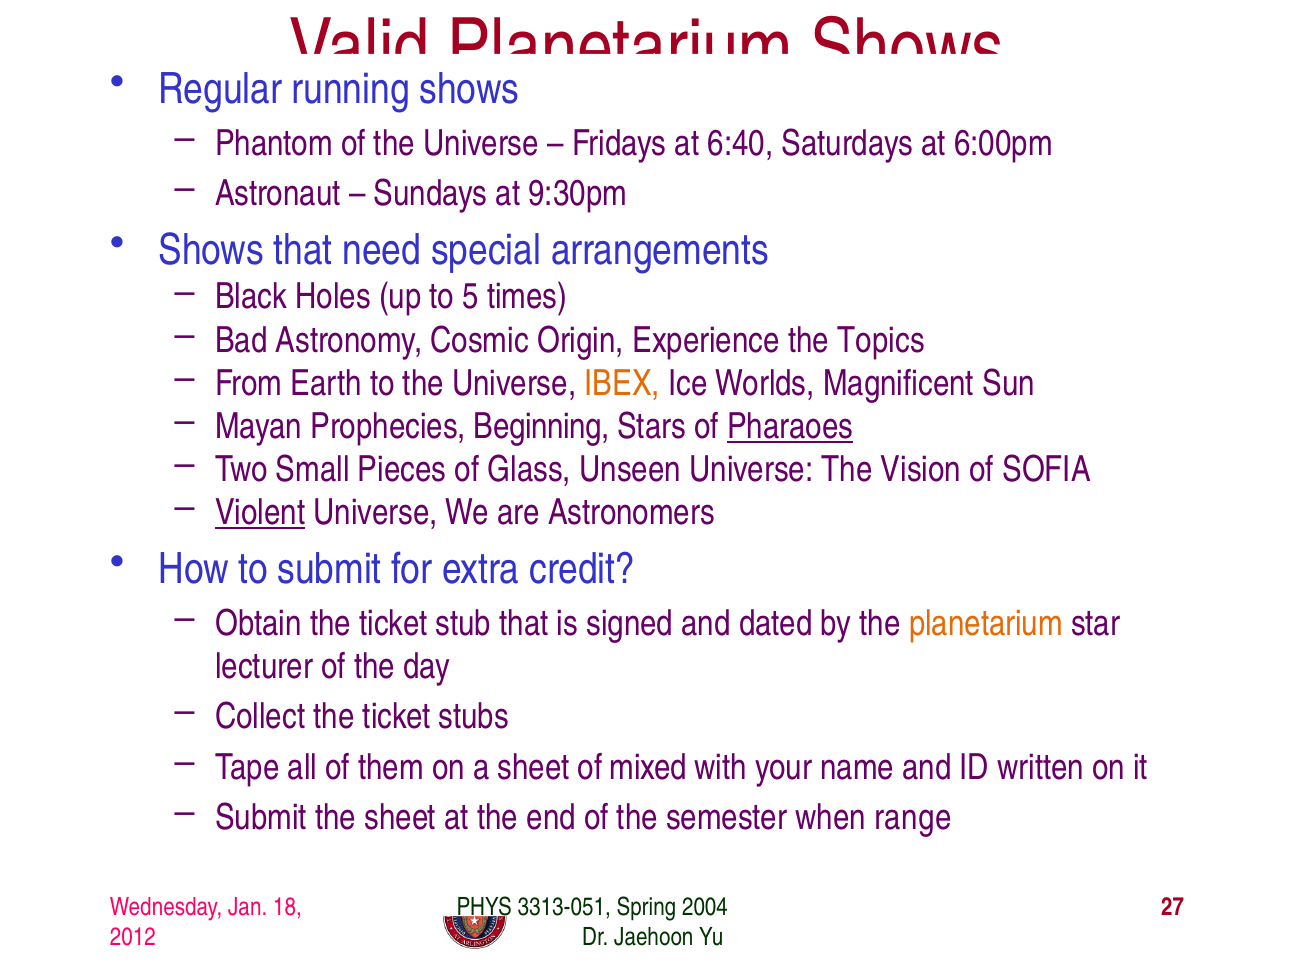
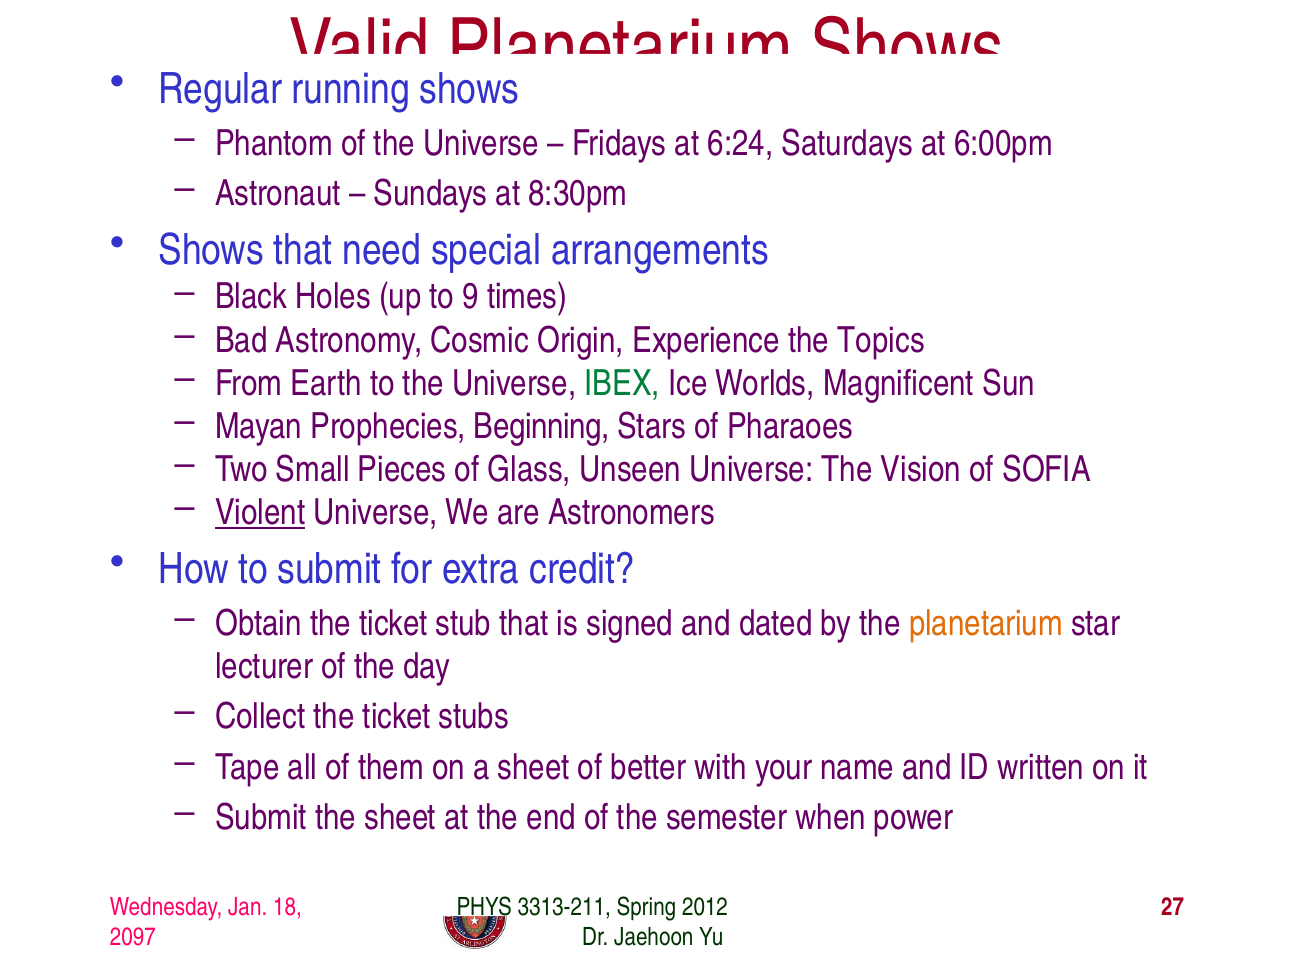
6:40: 6:40 -> 6:24 (741, 143)
9:30pm: 9:30pm -> 8:30pm (578, 194)
5: 5 -> 9 (471, 297)
IBEX colour: orange -> green (622, 384)
Pharaoes underline: present -> none (790, 427)
mixed: mixed -> better (648, 768)
range: range -> power (913, 818)
3313-051: 3313-051 -> 3313-211 (564, 908)
2004: 2004 -> 2012 (705, 908)
2012: 2012 -> 2097 (133, 938)
